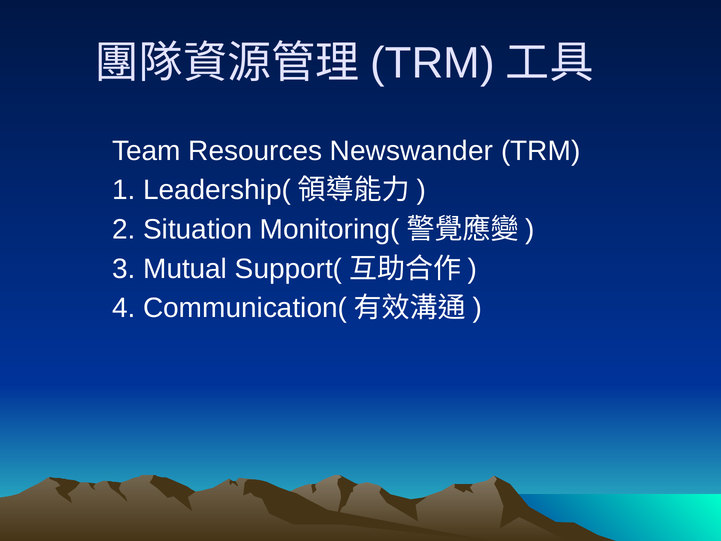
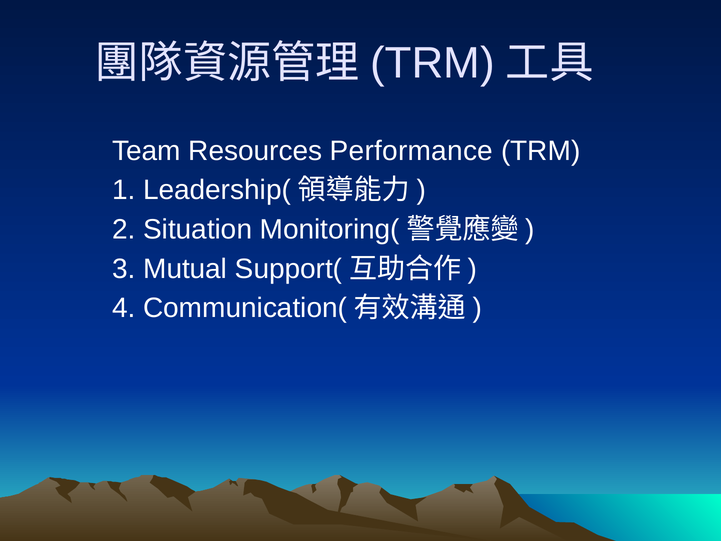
Newswander: Newswander -> Performance (411, 151)
